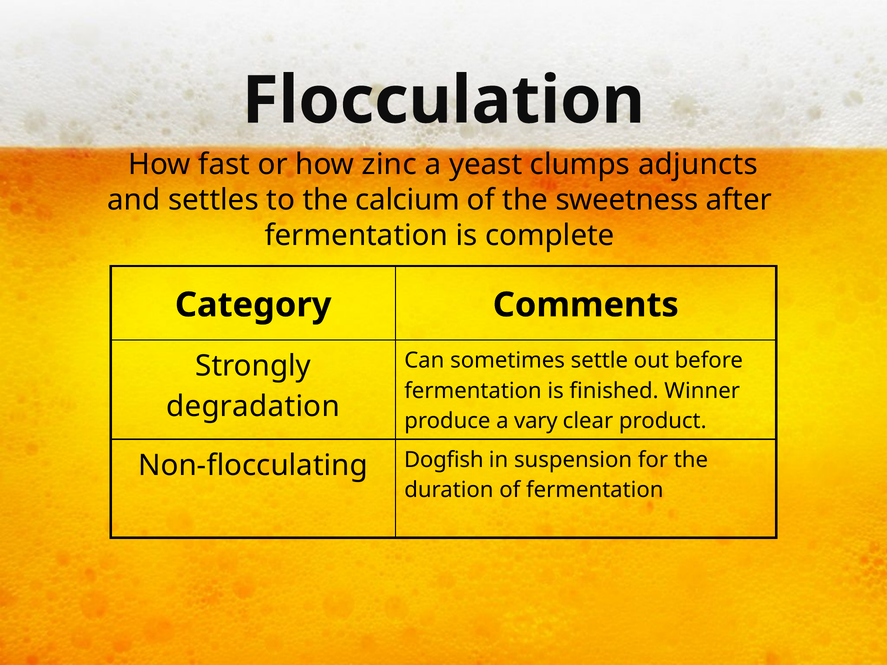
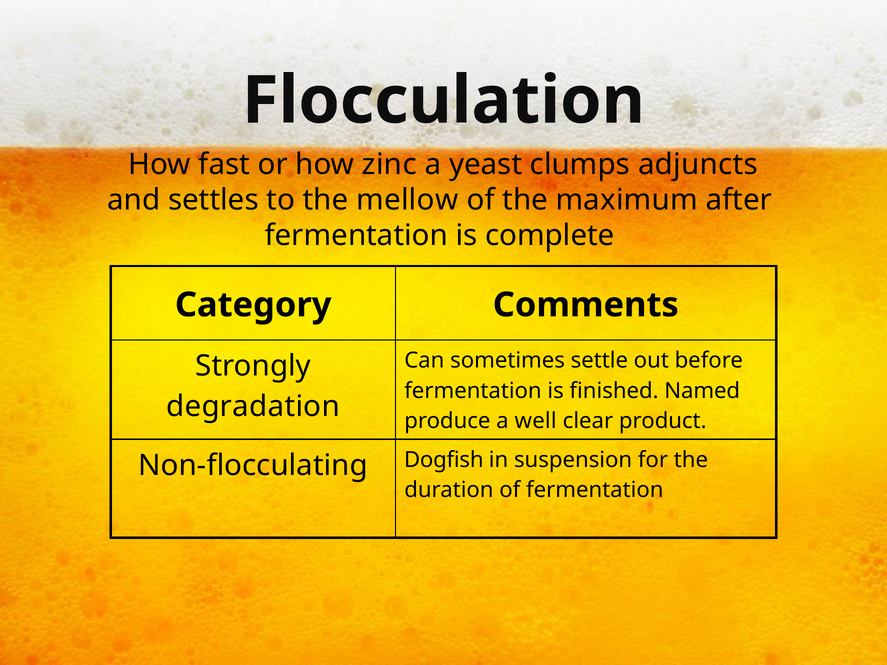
calcium: calcium -> mellow (407, 200)
sweetness: sweetness -> maximum (627, 200)
Winner: Winner -> Named (702, 391)
vary: vary -> well (536, 421)
